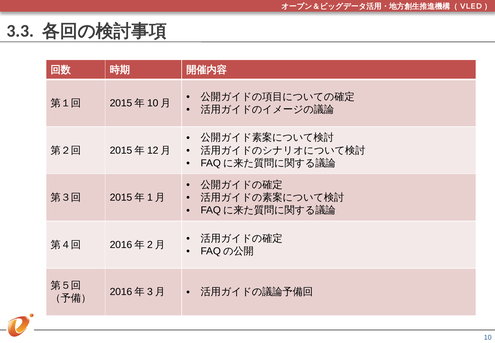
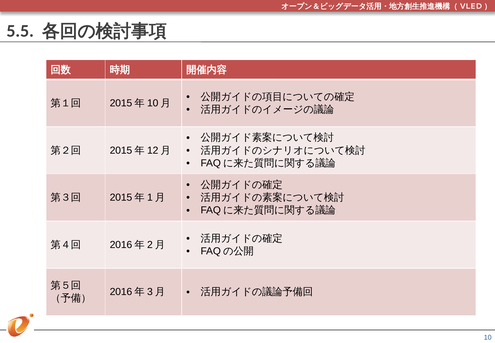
3.3: 3.3 -> 5.5 (20, 31)
